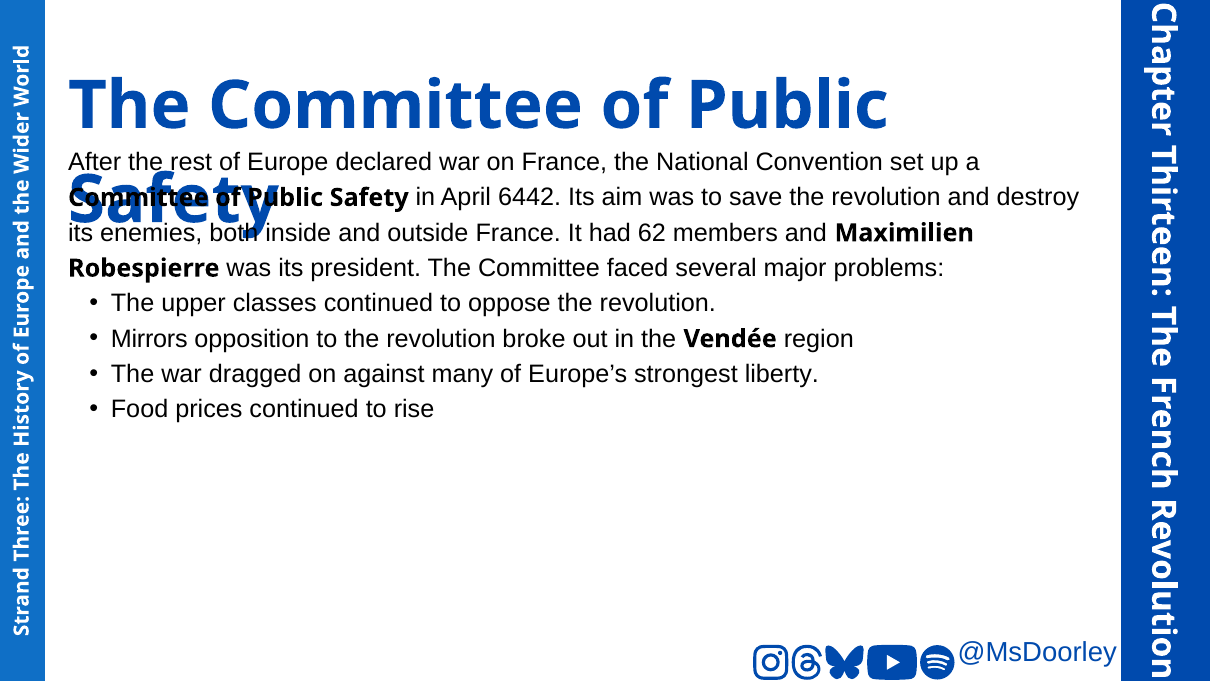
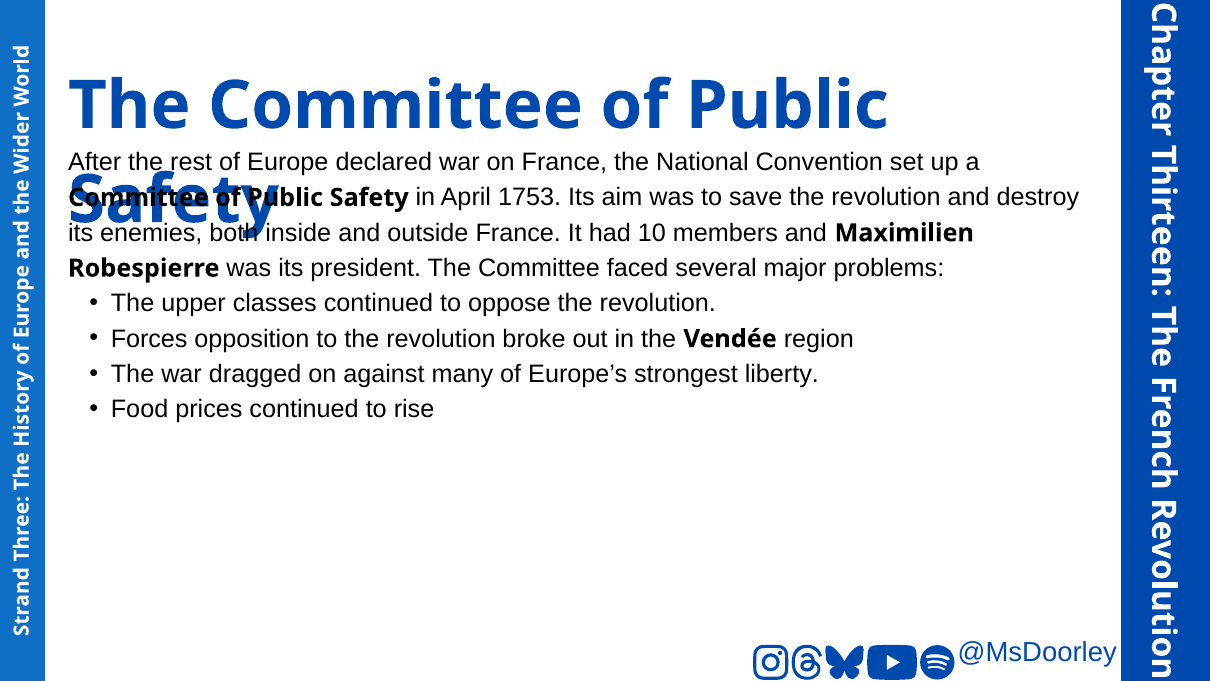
6442: 6442 -> 1753 (530, 198)
62: 62 -> 10 (652, 233)
Mirrors: Mirrors -> Forces (149, 339)
